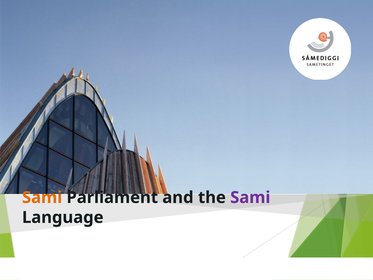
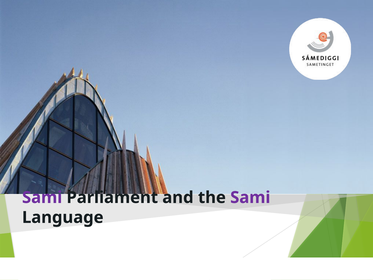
Sami colour: orange -> purple (42, 197)
